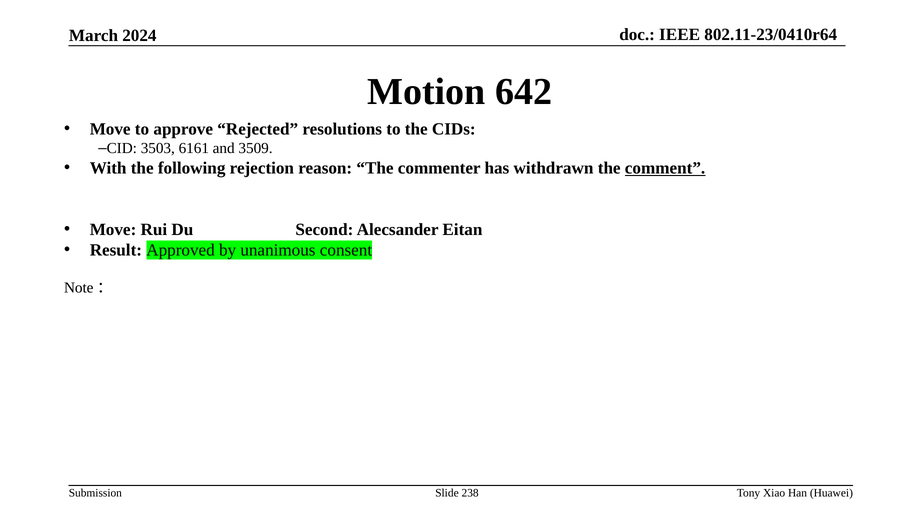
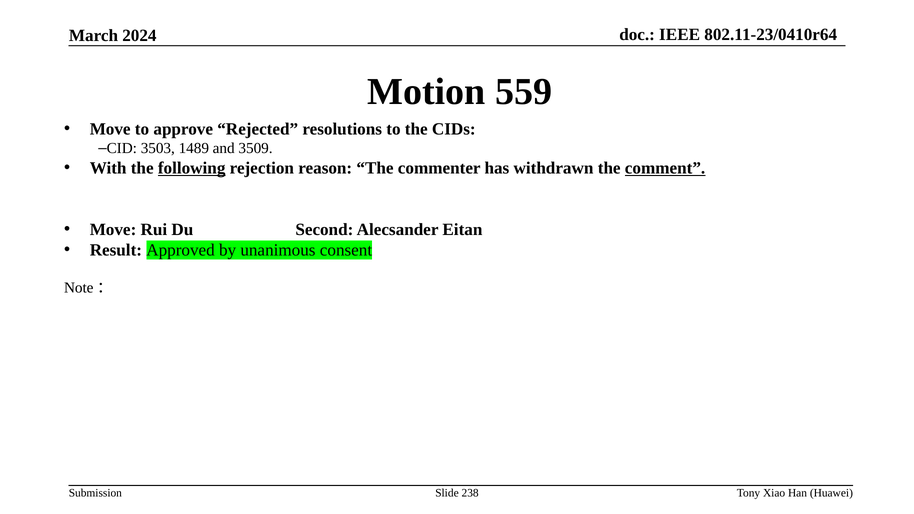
642: 642 -> 559 (524, 92)
6161: 6161 -> 1489 (194, 148)
following underline: none -> present (192, 168)
